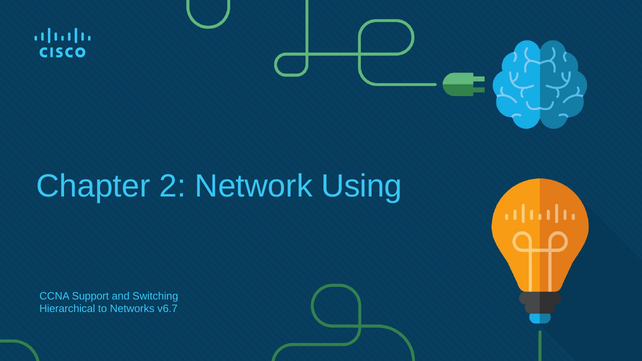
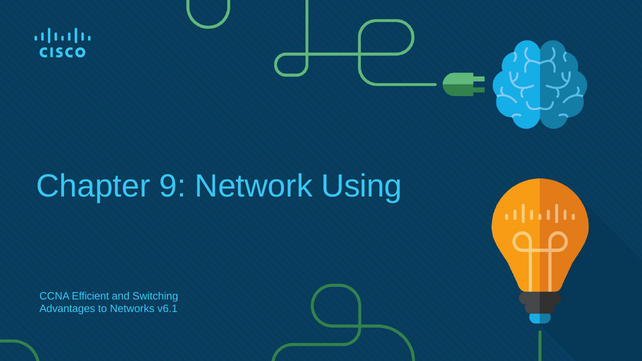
2: 2 -> 9 (173, 186)
Support: Support -> Efficient (90, 296)
Hierarchical: Hierarchical -> Advantages (67, 309)
v6.7: v6.7 -> v6.1 (168, 309)
